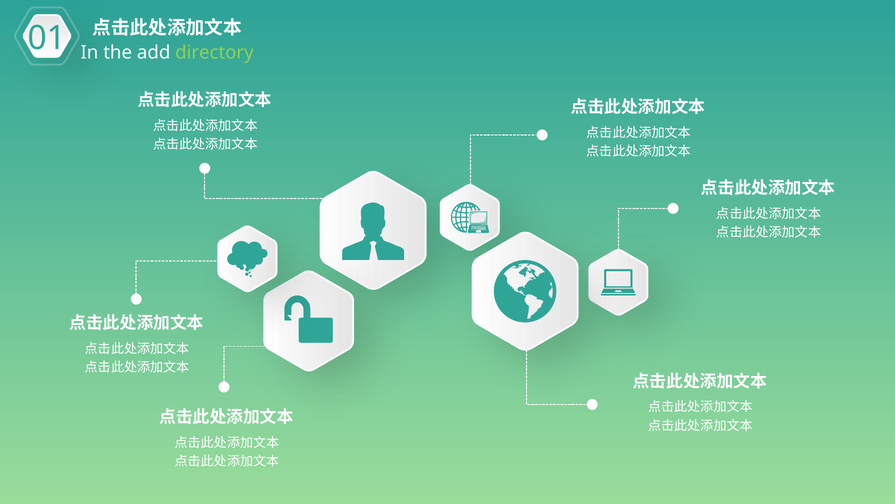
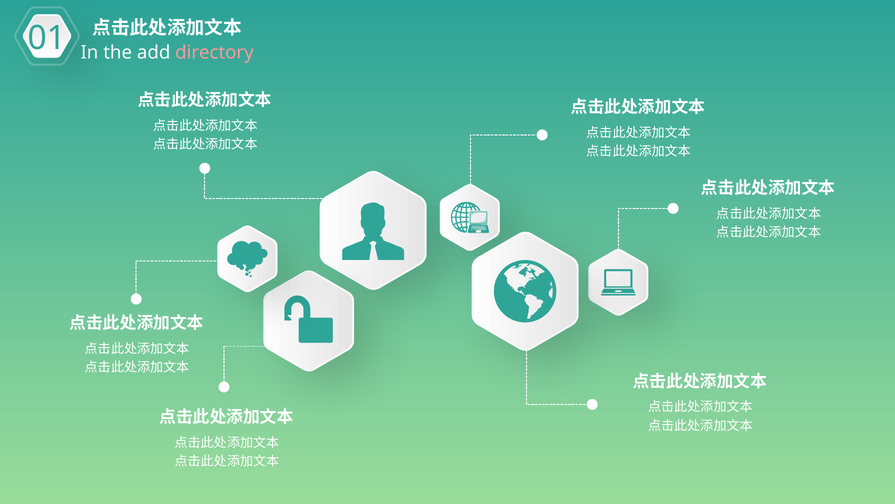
directory colour: light green -> pink (214, 53)
